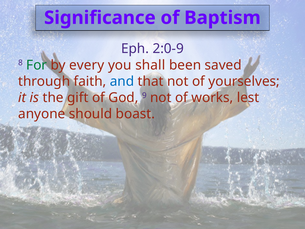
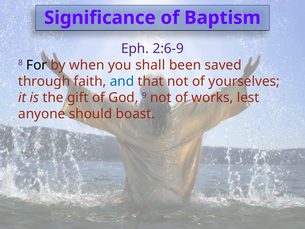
2:0-9: 2:0-9 -> 2:6-9 (168, 49)
For colour: green -> black (37, 65)
every: every -> when (87, 65)
